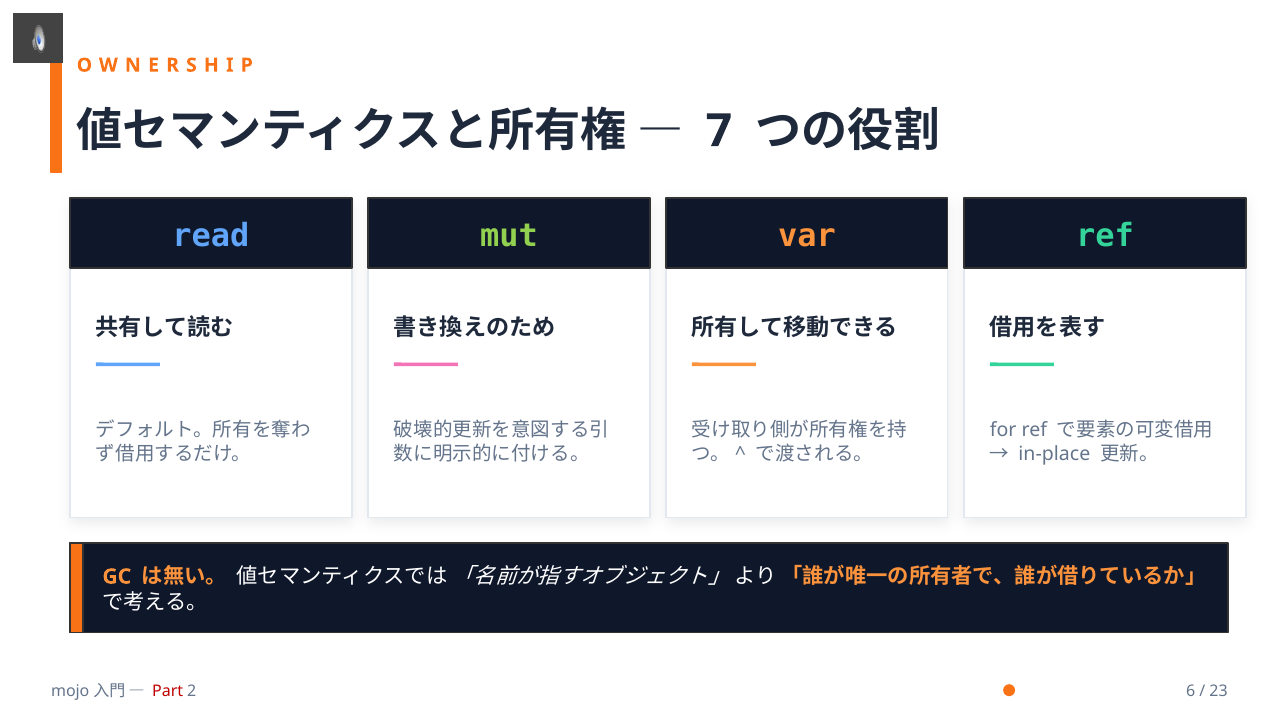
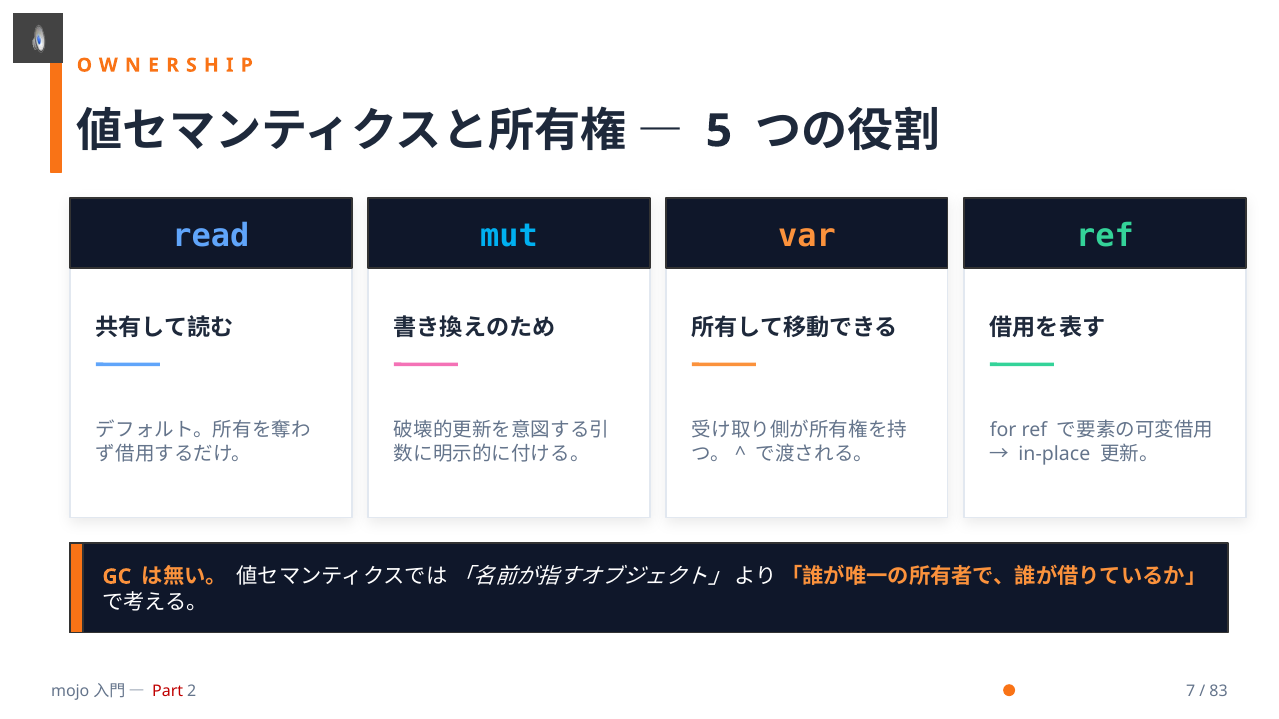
7: 7 -> 5 (719, 131)
mut colour: light green -> light blue (509, 236)
6: 6 -> 7 (1191, 692)
23: 23 -> 83 (1219, 692)
